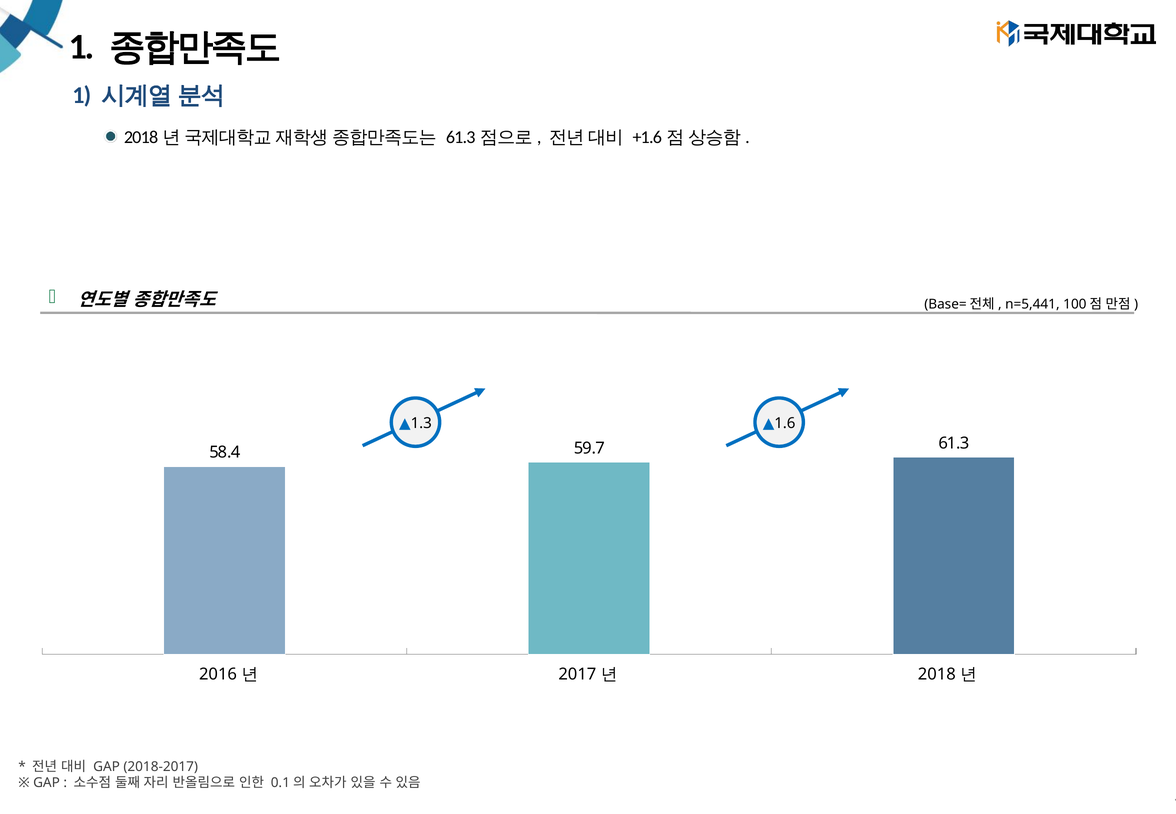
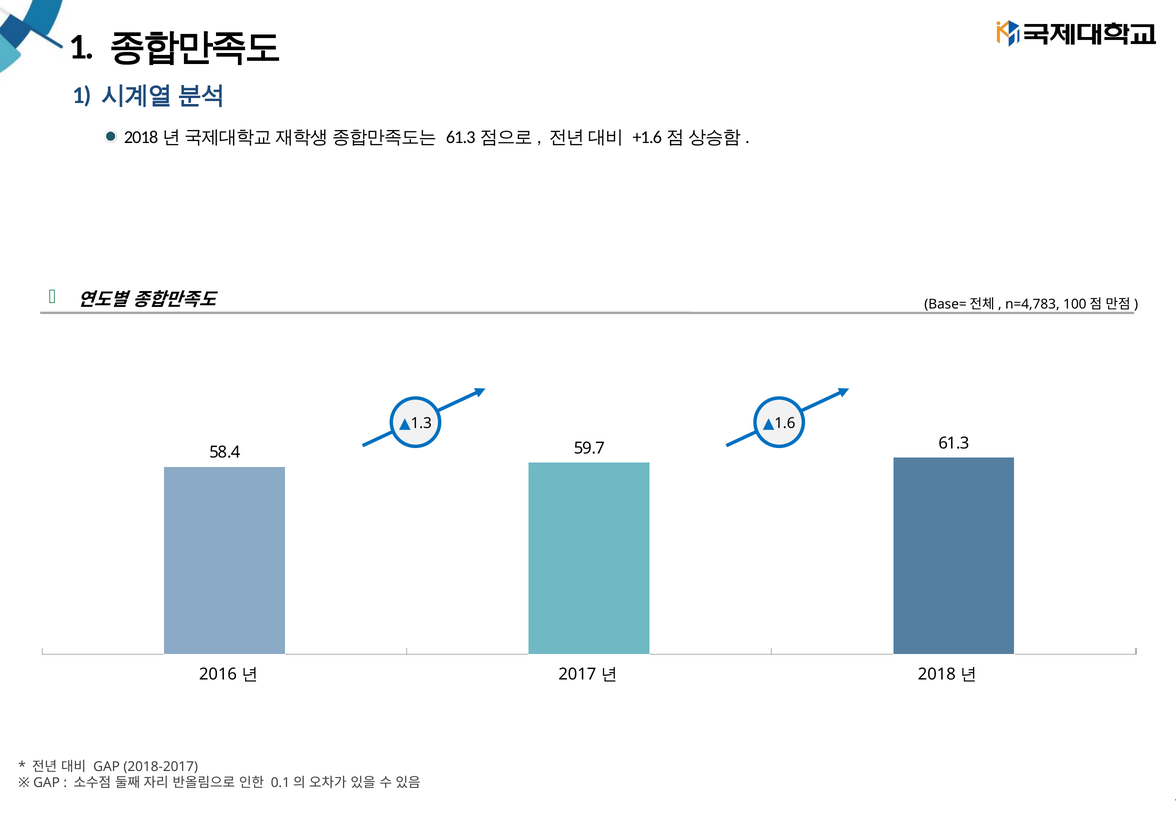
n=5,441: n=5,441 -> n=4,783 (1032, 305)
